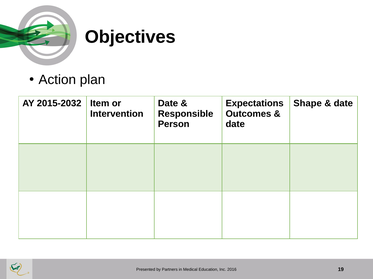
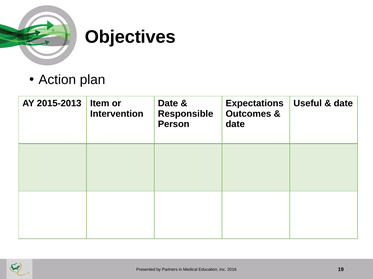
2015-2032: 2015-2032 -> 2015-2013 (59, 104)
Shape: Shape -> Useful (308, 104)
